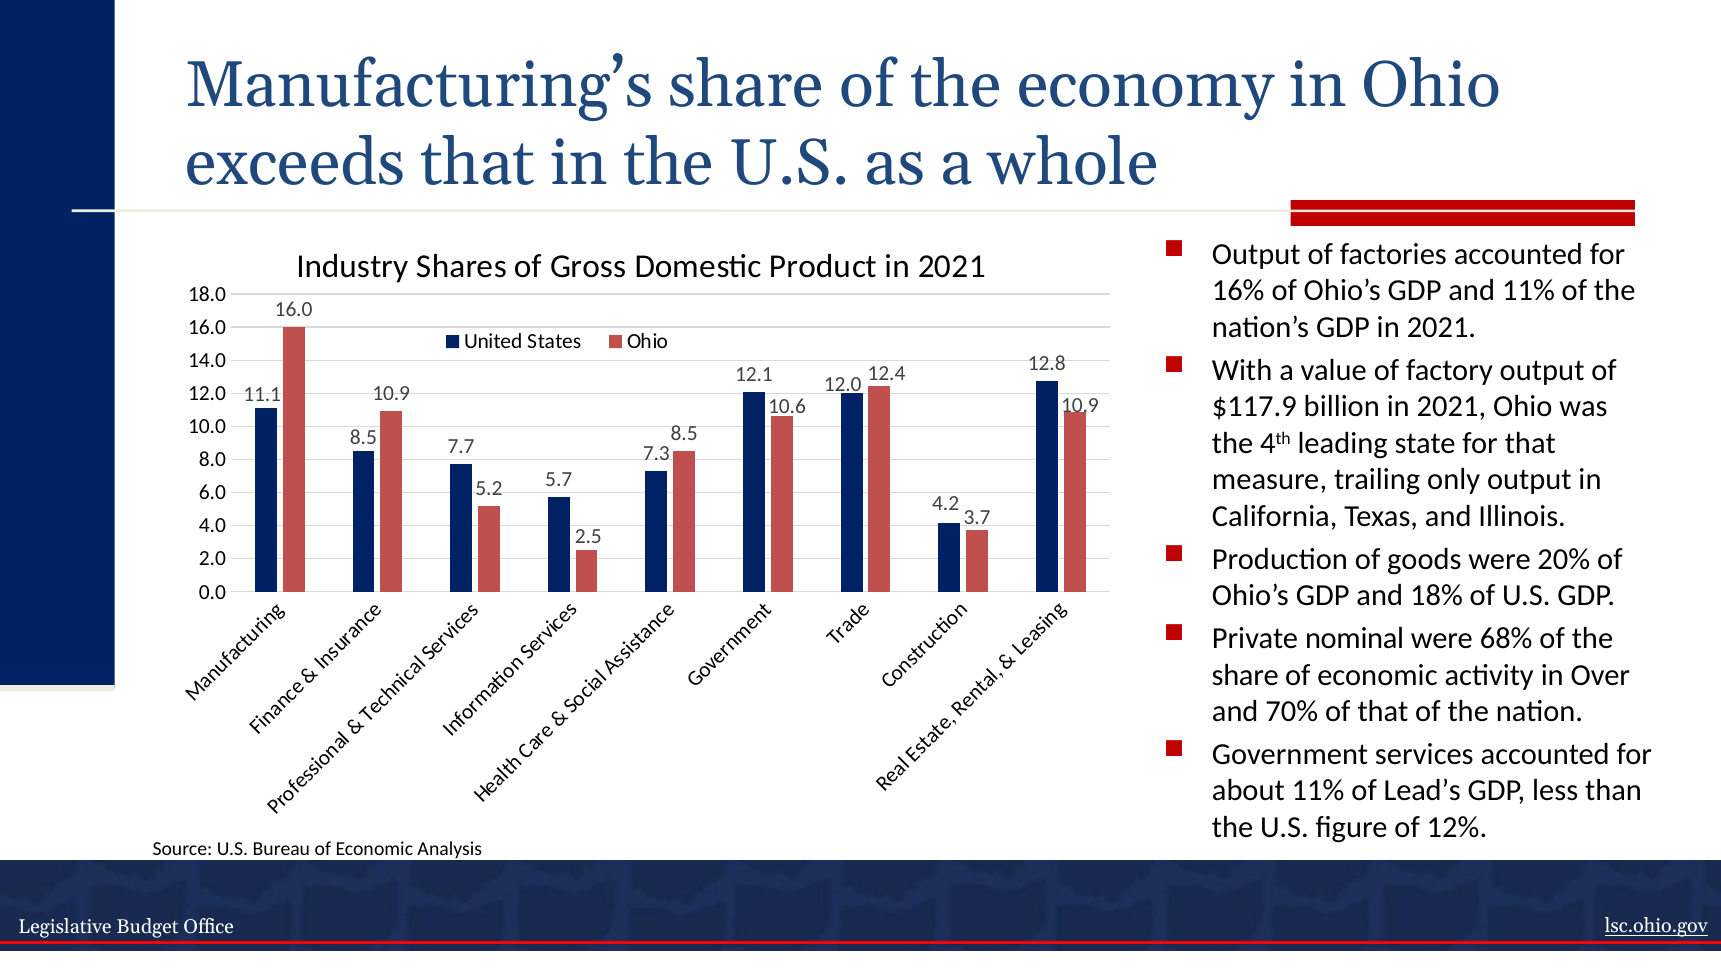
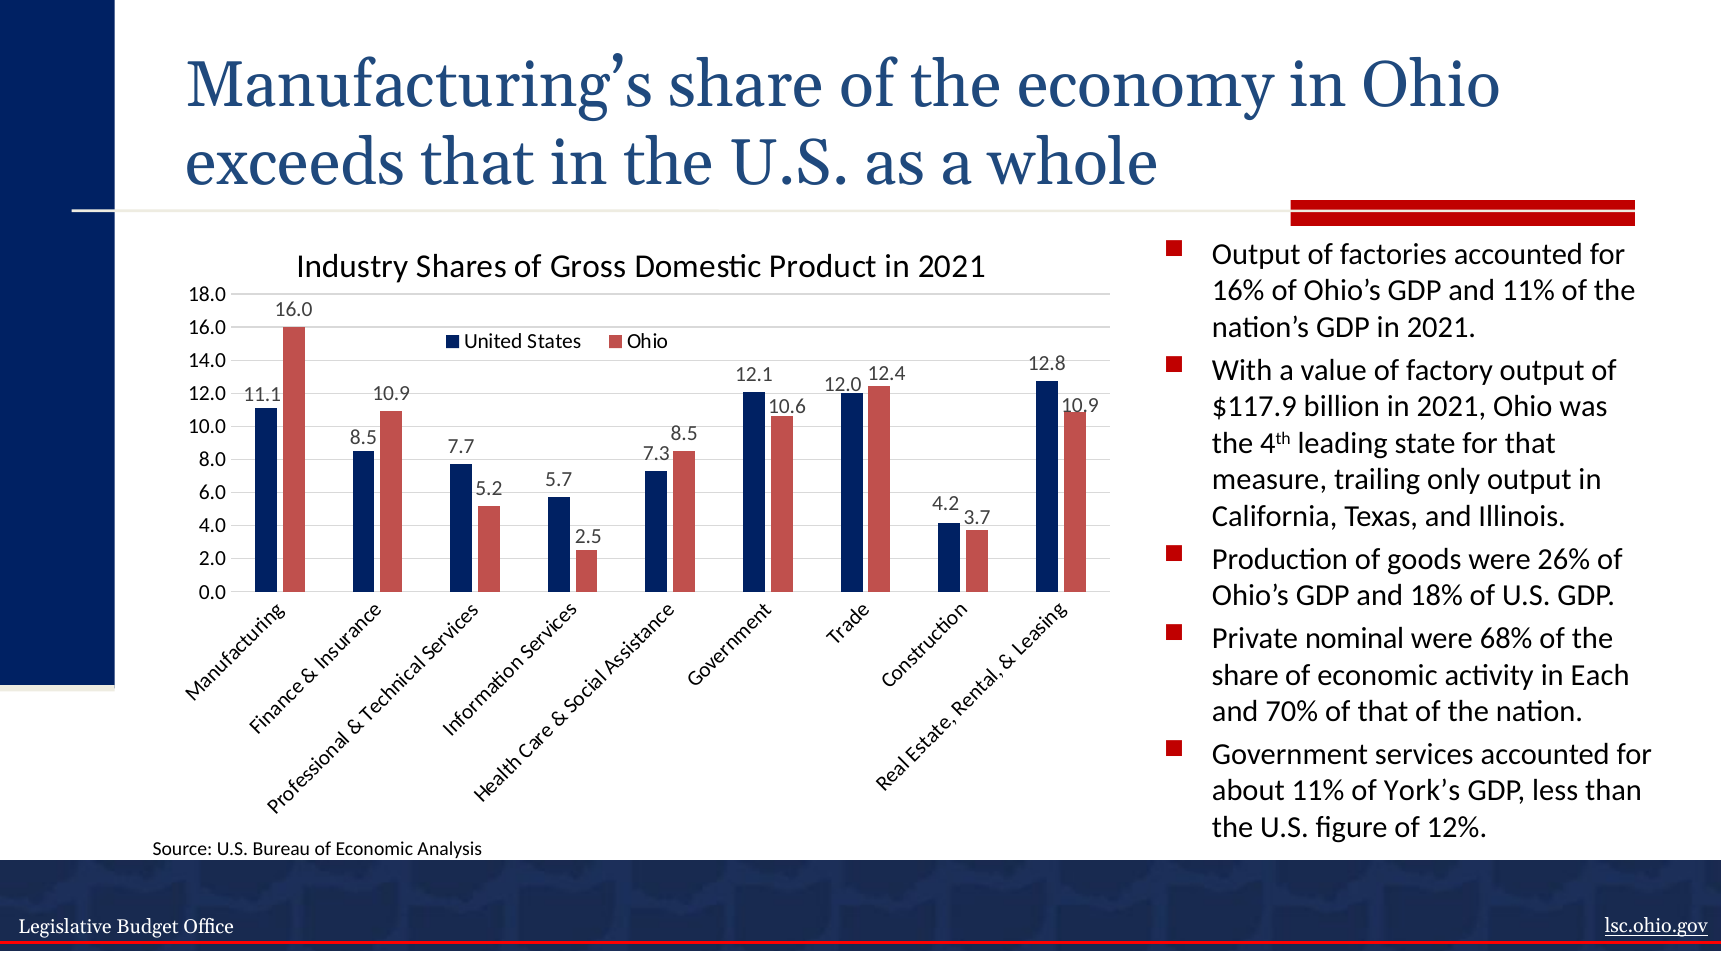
20%: 20% -> 26% (1564, 559)
Over: Over -> Each (1600, 675)
Lead’s: Lead’s -> York’s (1422, 791)
